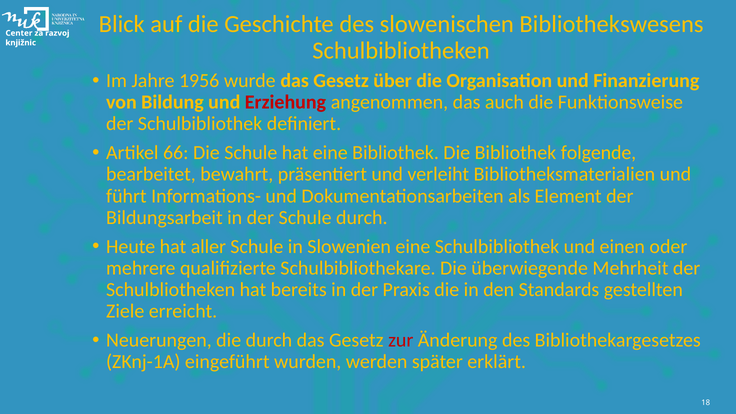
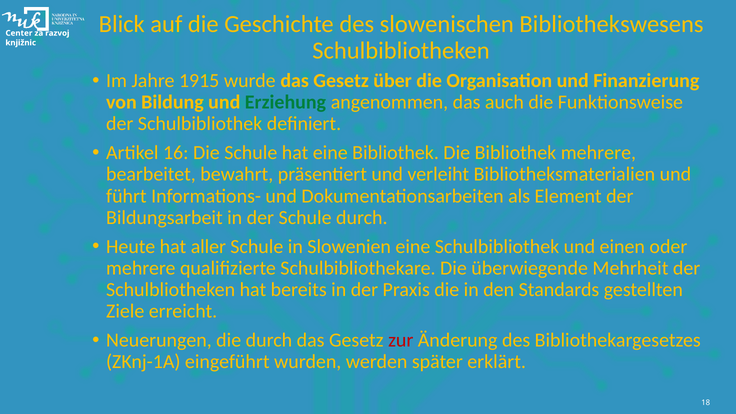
1956: 1956 -> 1915 (199, 81)
Erziehung colour: red -> green (285, 102)
66: 66 -> 16 (176, 153)
Bibliothek folgende: folgende -> mehrere (598, 153)
